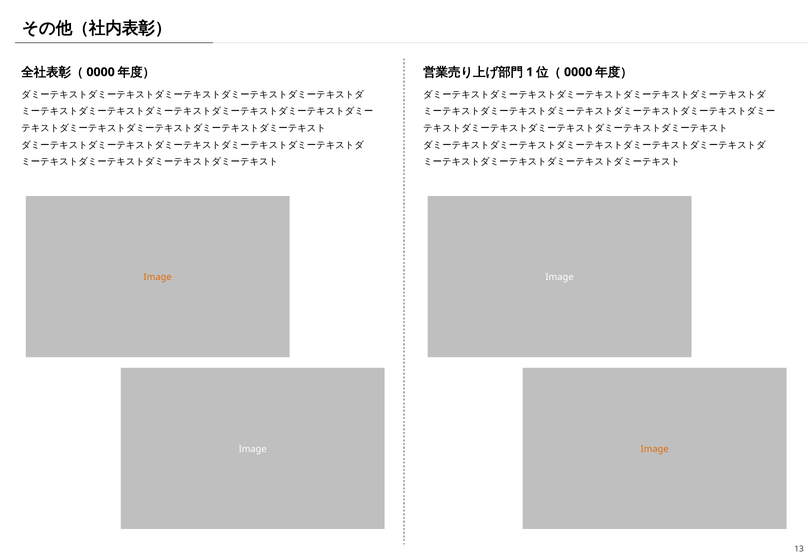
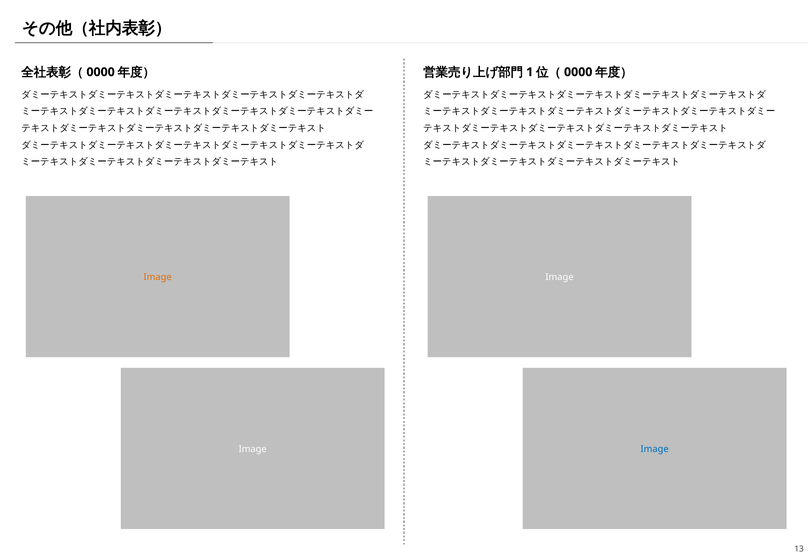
Image colour: orange -> blue (655, 449)
